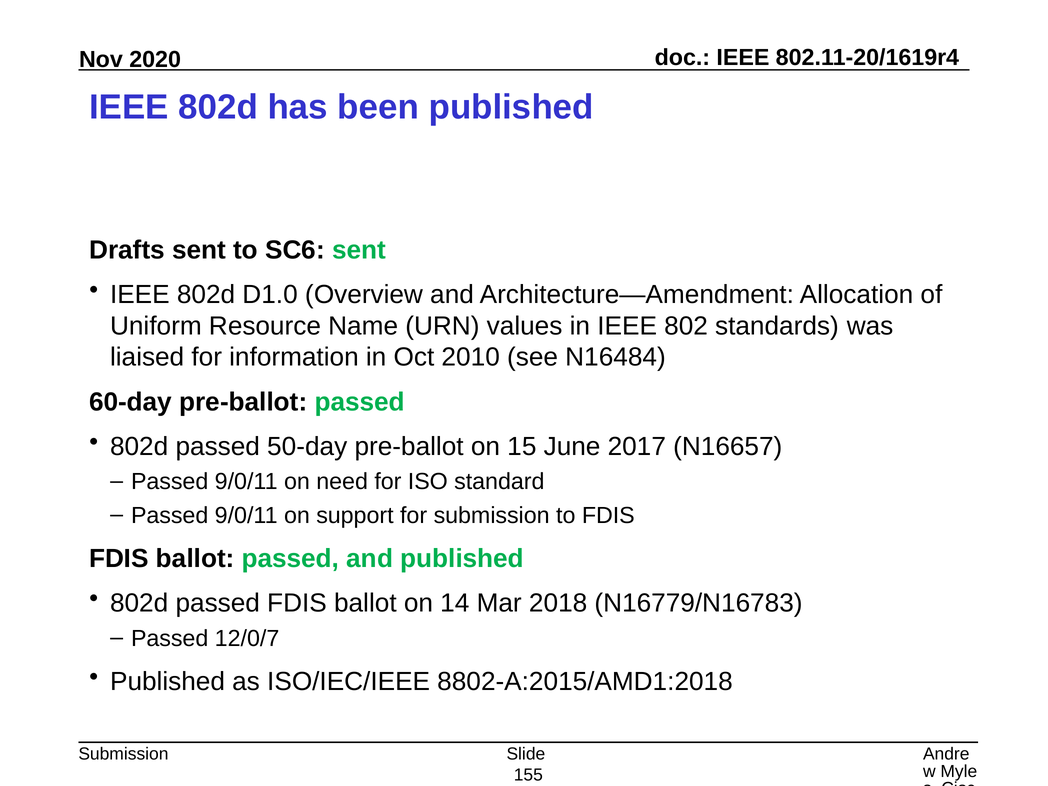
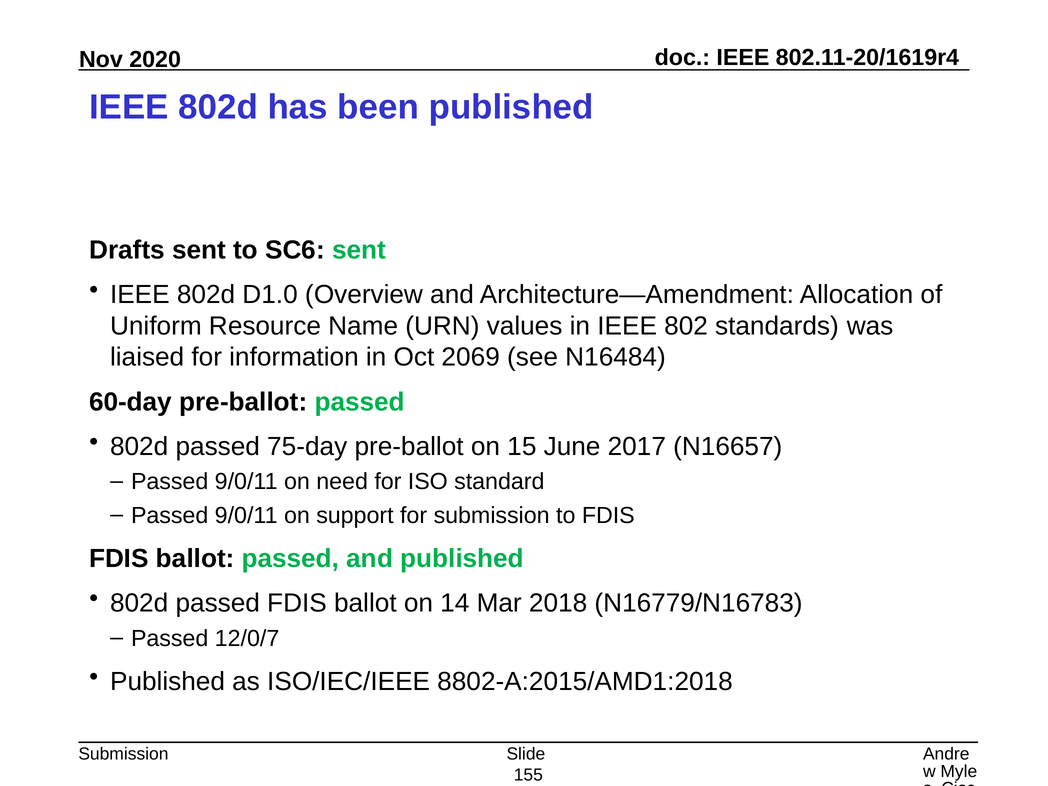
2010: 2010 -> 2069 (471, 357)
50-day: 50-day -> 75-day (307, 446)
